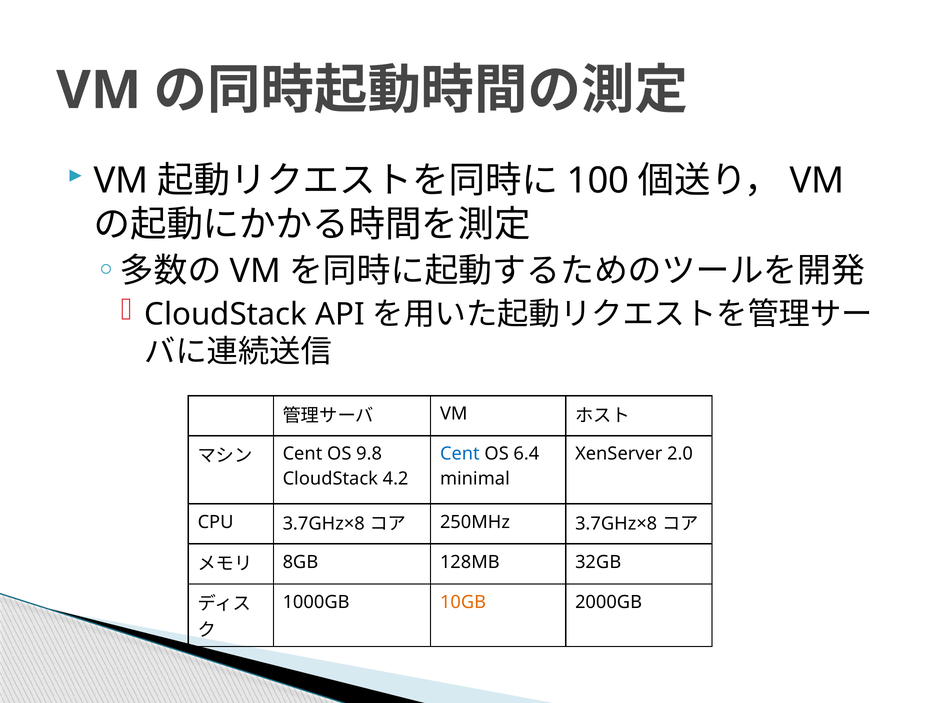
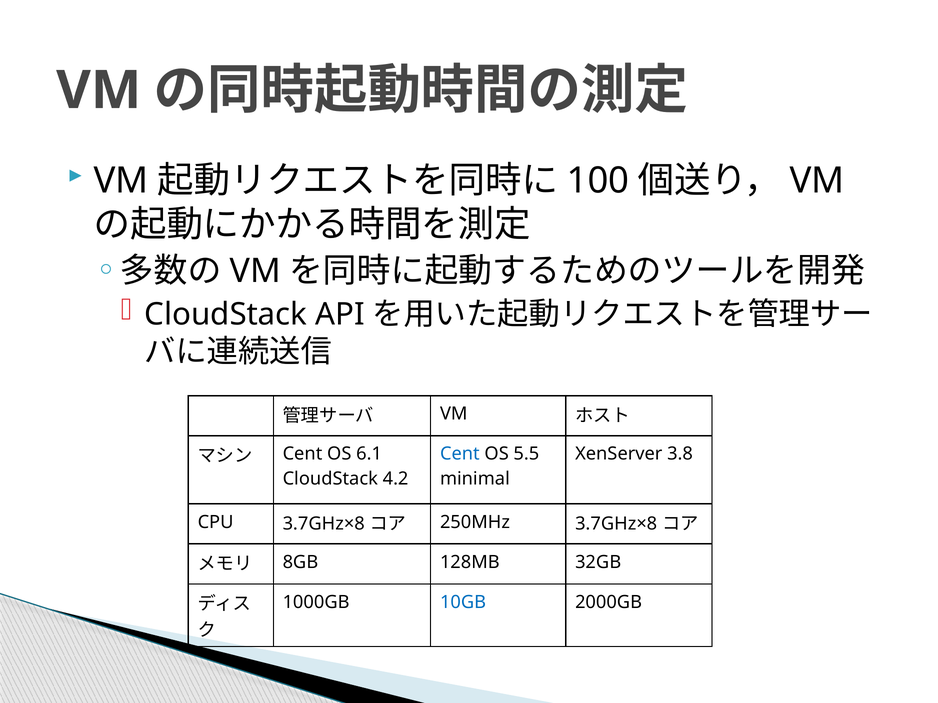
9.8: 9.8 -> 6.1 (369, 454)
6.4: 6.4 -> 5.5 (526, 454)
2.0: 2.0 -> 3.8 (680, 454)
10GB colour: orange -> blue (463, 602)
